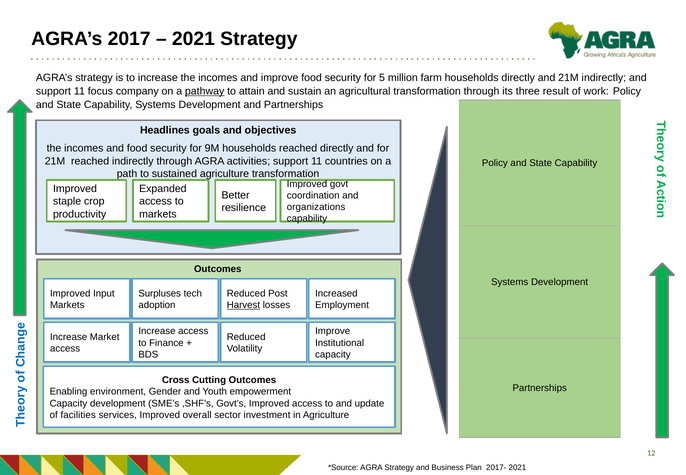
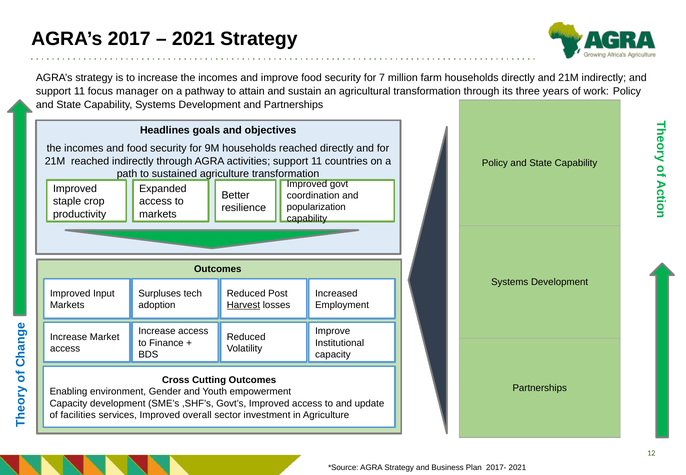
5: 5 -> 7 (382, 78)
company: company -> manager (137, 91)
pathway underline: present -> none (205, 91)
result: result -> years (556, 91)
organizations: organizations -> popularization (316, 207)
